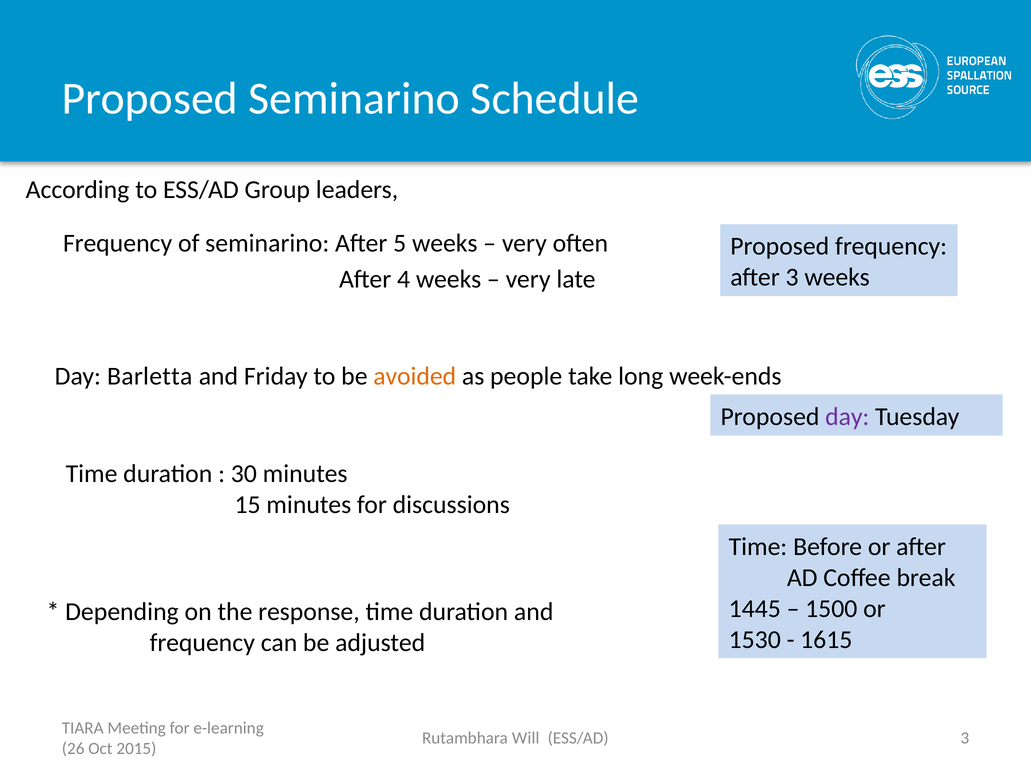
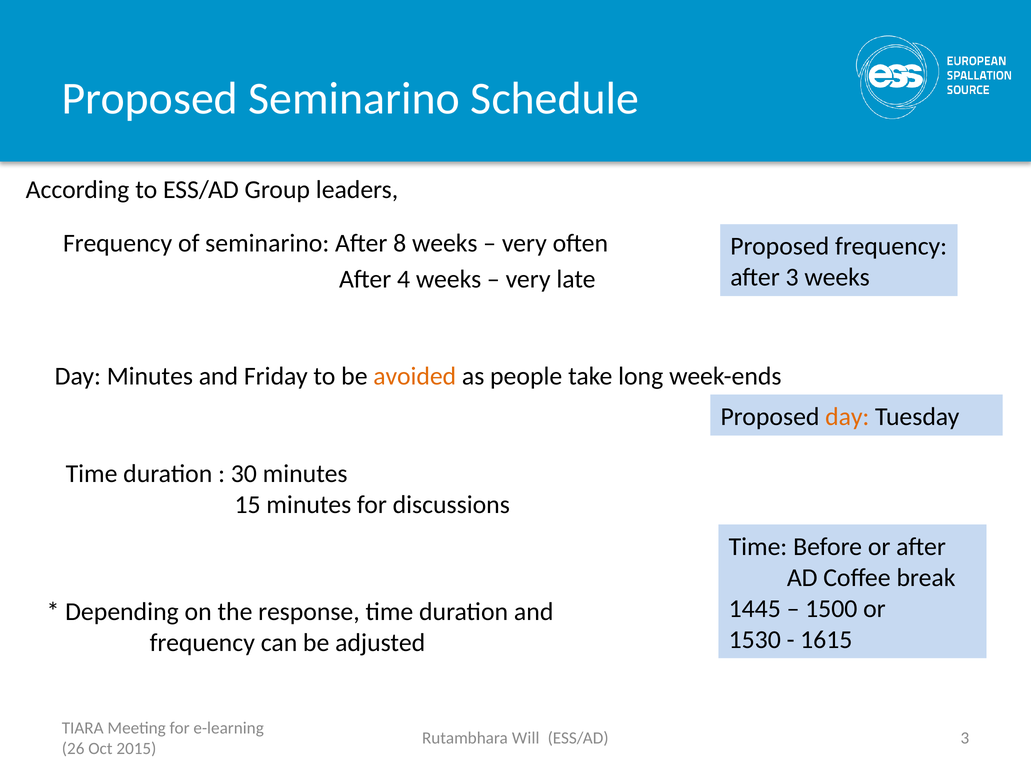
5: 5 -> 8 (400, 243)
Day Barletta: Barletta -> Minutes (150, 376)
day colour: purple -> orange (847, 417)
